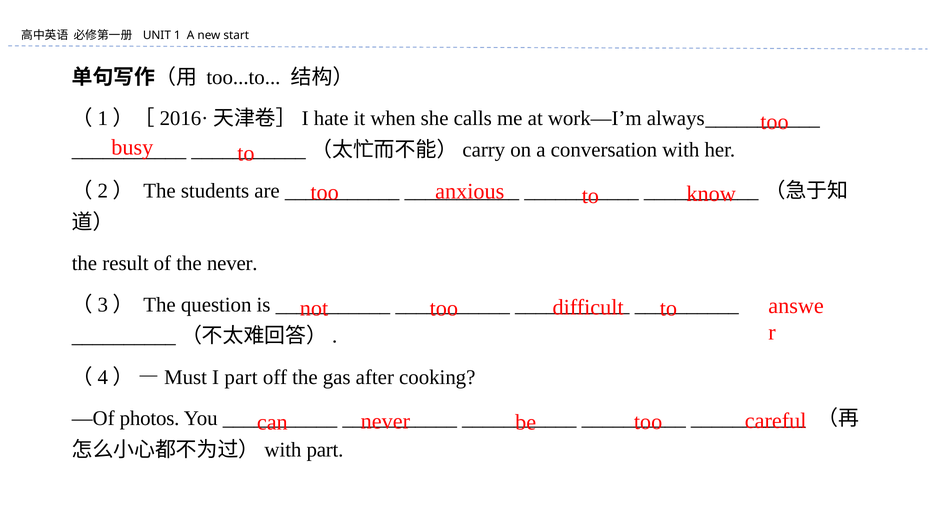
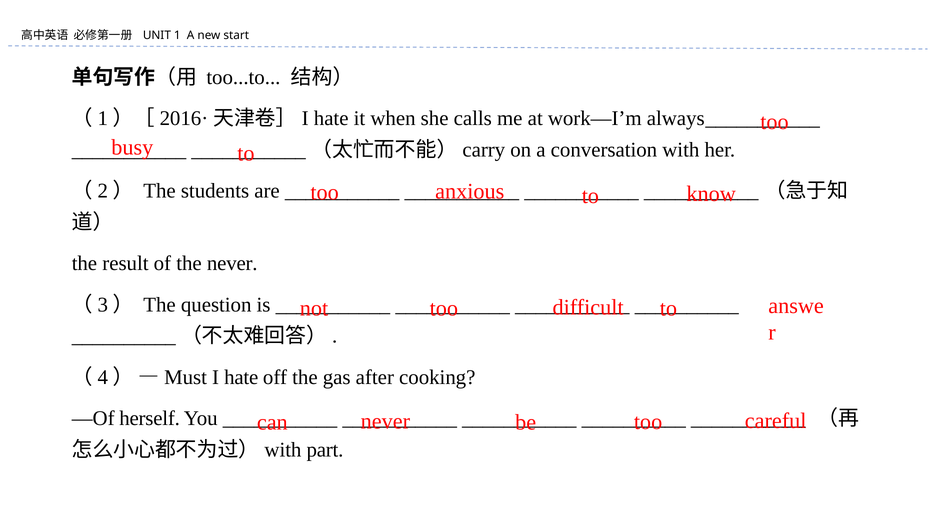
I part: part -> hate (241, 377)
photos: photos -> herself (150, 419)
